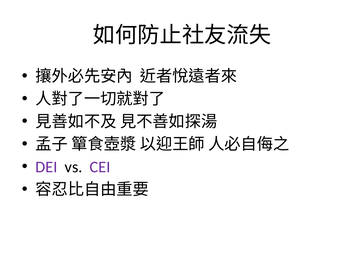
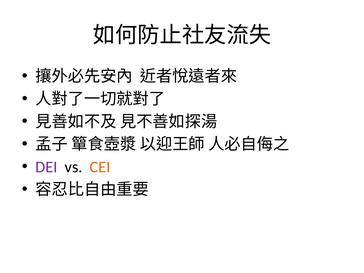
CEI colour: purple -> orange (100, 167)
